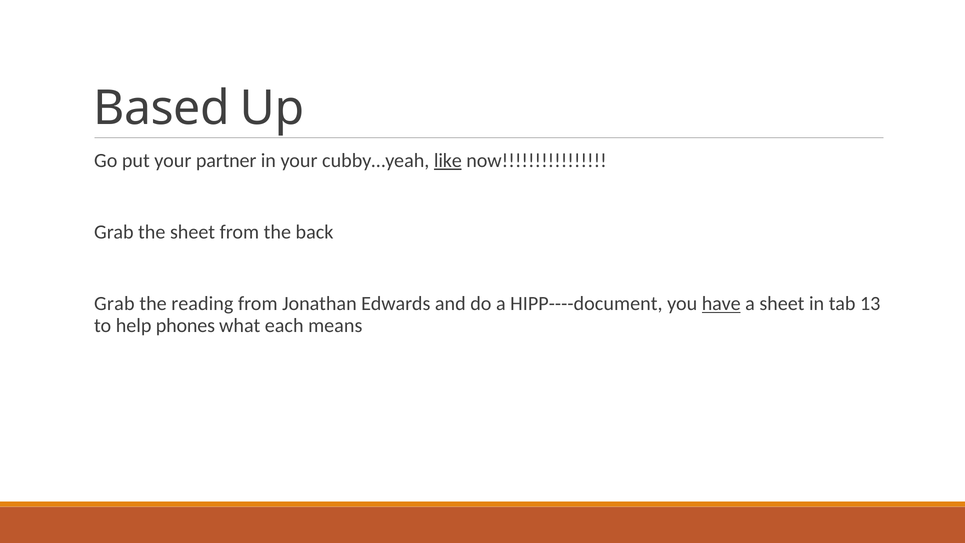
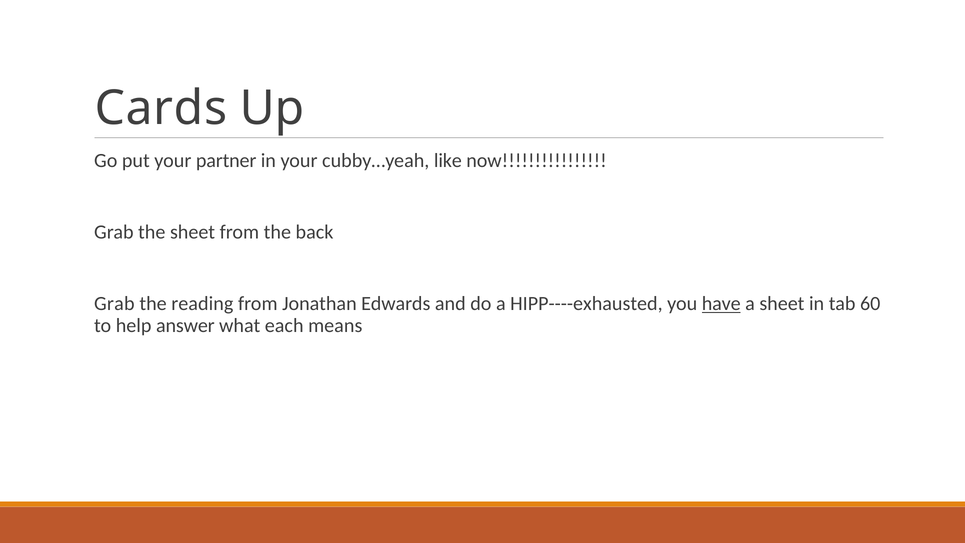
Based: Based -> Cards (161, 108)
like underline: present -> none (448, 160)
HIPP----document: HIPP----document -> HIPP----exhausted (586, 304)
13: 13 -> 60 (870, 304)
phones: phones -> answer (185, 325)
